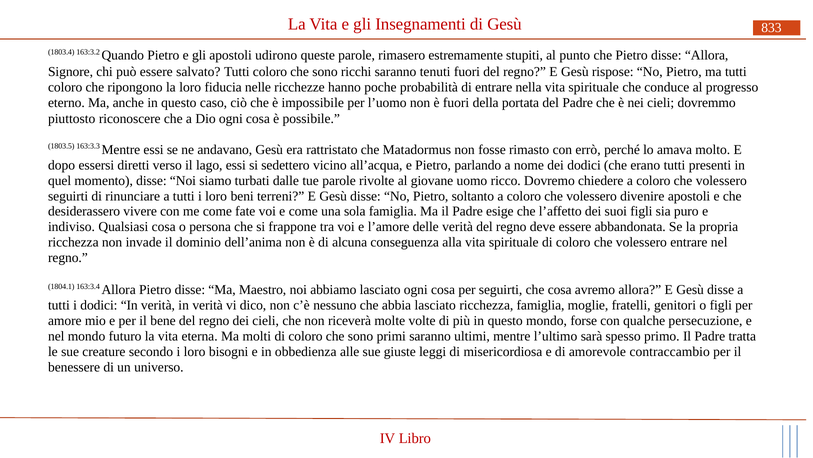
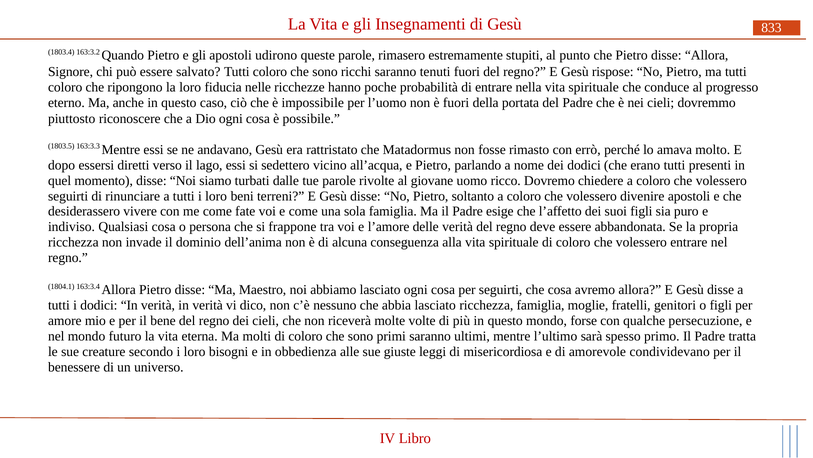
contraccambio: contraccambio -> condividevano (670, 352)
